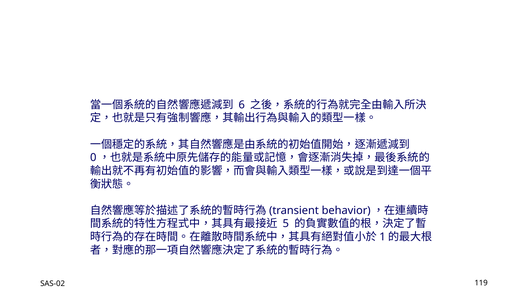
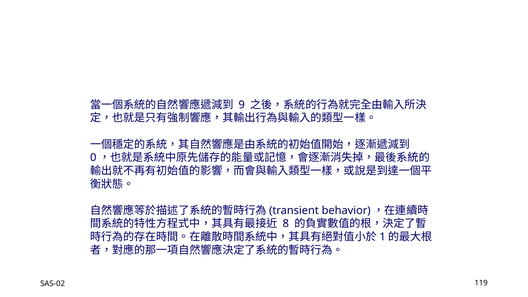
6: 6 -> 9 (242, 105)
5: 5 -> 8 (286, 224)
